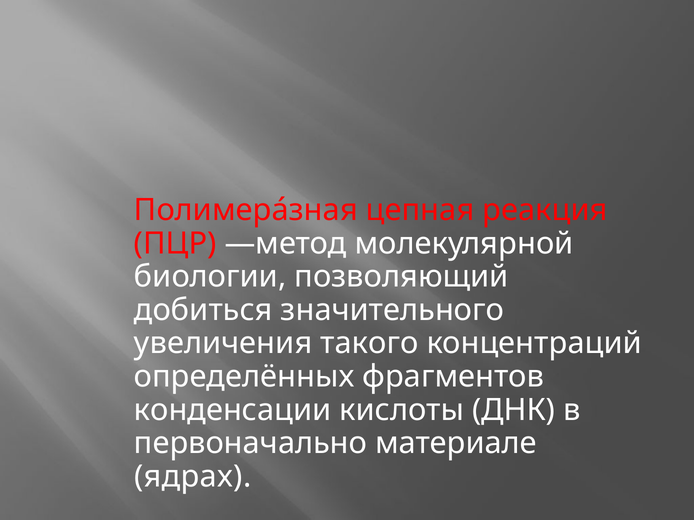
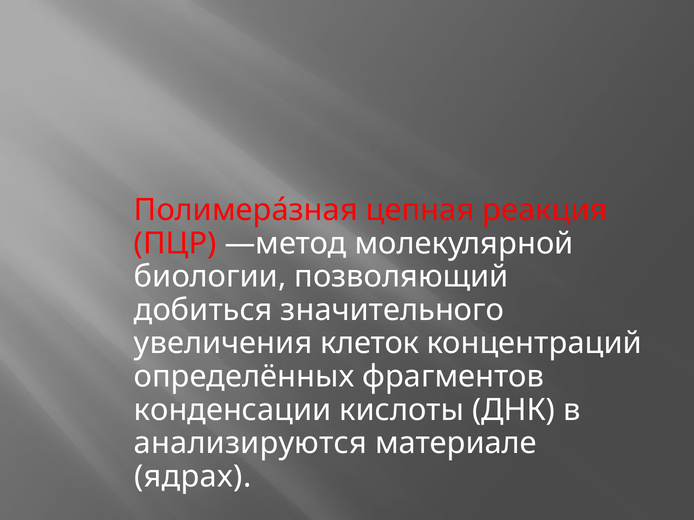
такого: такого -> клеток (370, 344)
первоначально: первоначально -> анализируются (250, 444)
